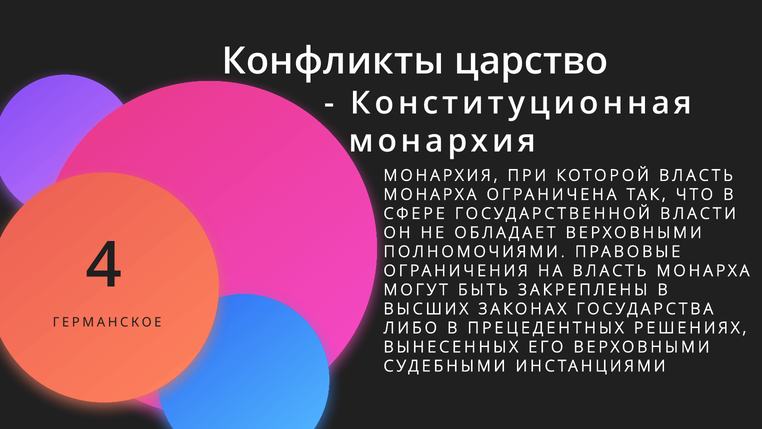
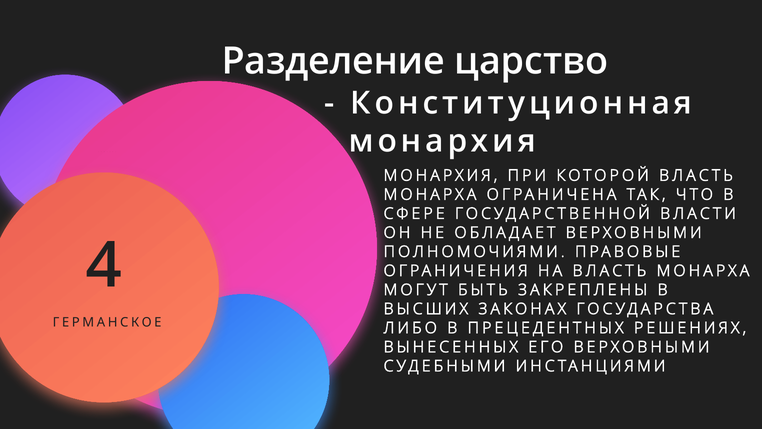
Конфликты: Конфликты -> Разделение (333, 61)
